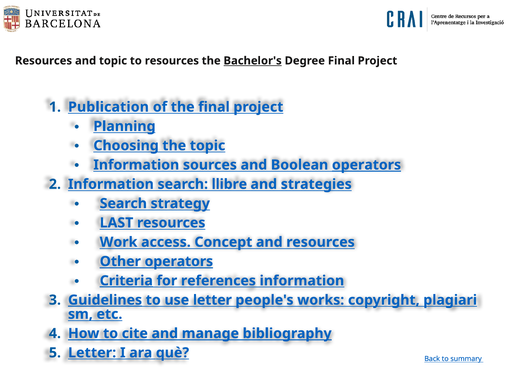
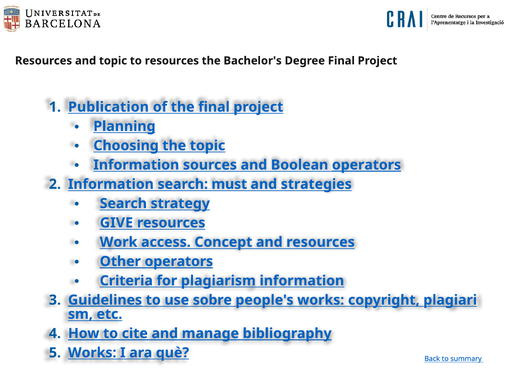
Bachelor's underline: present -> none (253, 61)
llibre: llibre -> must (229, 184)
LAST: LAST -> GIVE (116, 223)
Criteria underline: present -> none (126, 281)
references: references -> plagiarism (218, 281)
use letter: letter -> sobre (212, 300)
Letter: Letter -> Works (92, 353)
